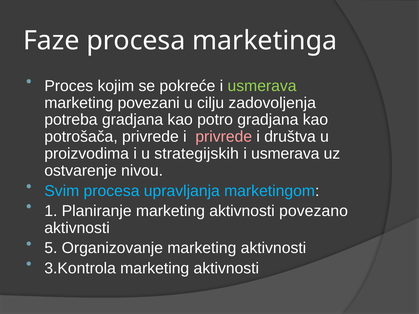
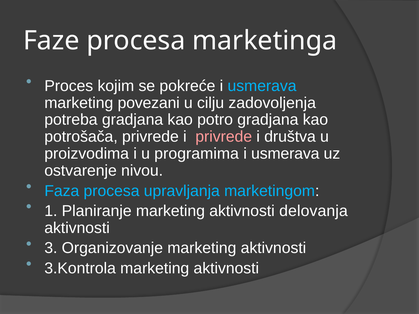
usmerava colour: light green -> light blue (262, 86)
strategijskih: strategijskih -> programima (197, 154)
Svim: Svim -> Faza (62, 191)
povezano: povezano -> delovanja (314, 211)
5: 5 -> 3 (51, 248)
